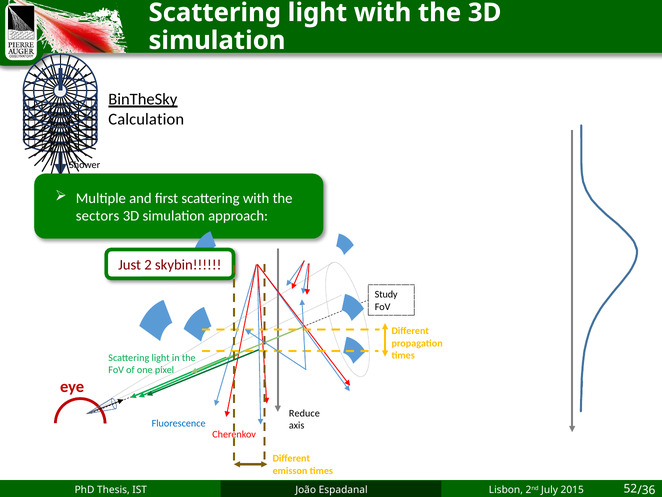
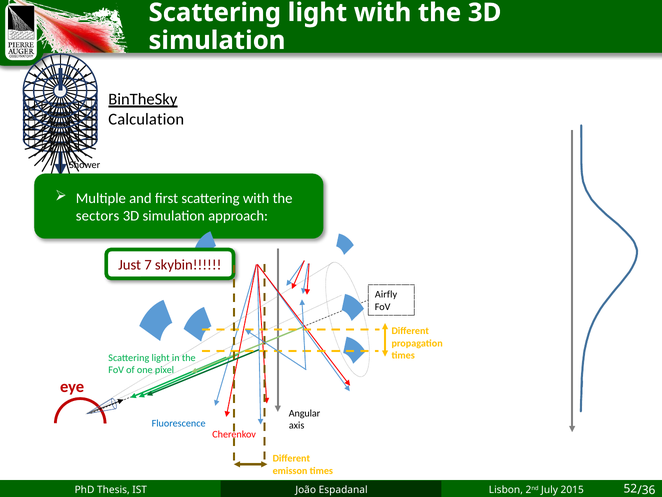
2: 2 -> 7 (148, 265)
Study: Study -> Airfly (386, 294)
Reduce: Reduce -> Angular (305, 413)
